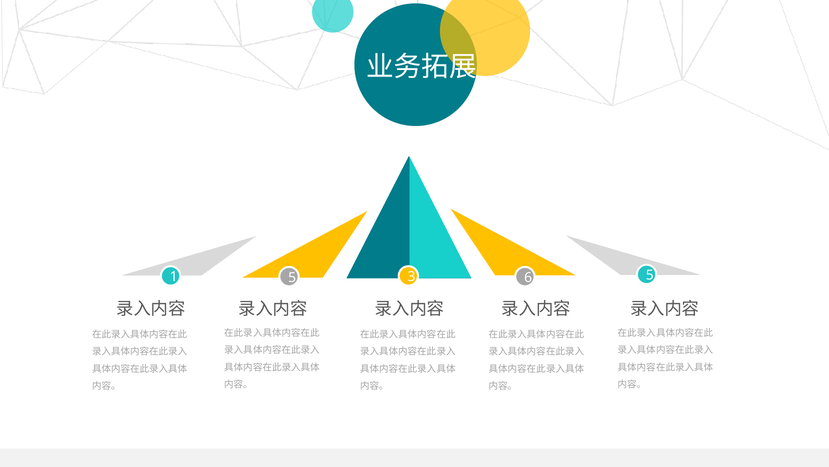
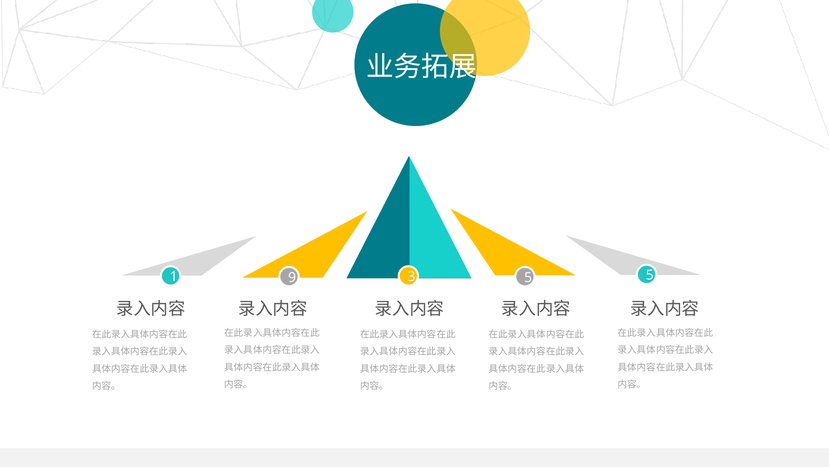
1 5: 5 -> 9 (292, 277)
3 6: 6 -> 5 (528, 277)
